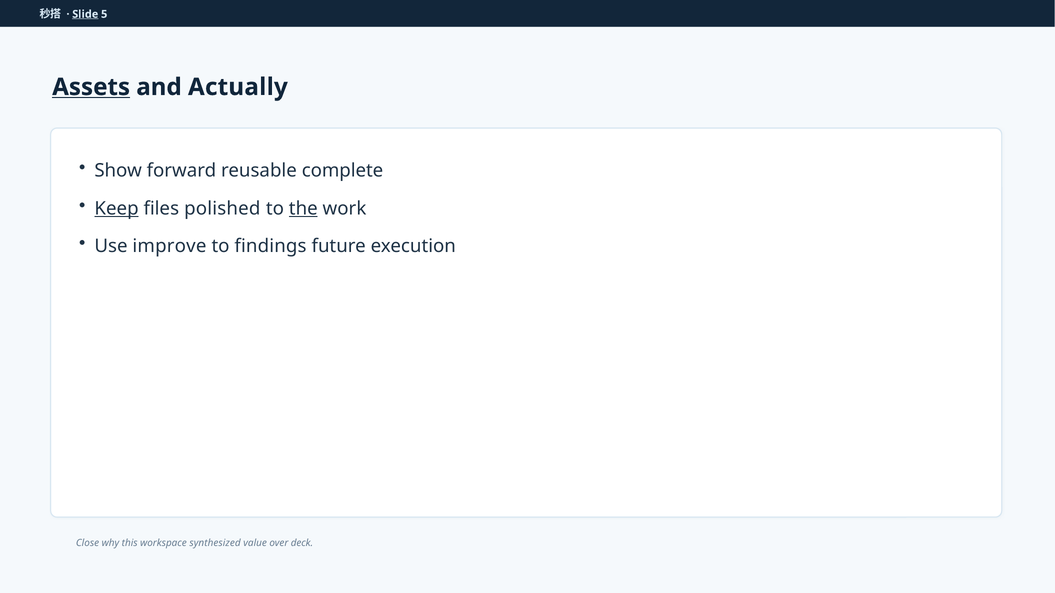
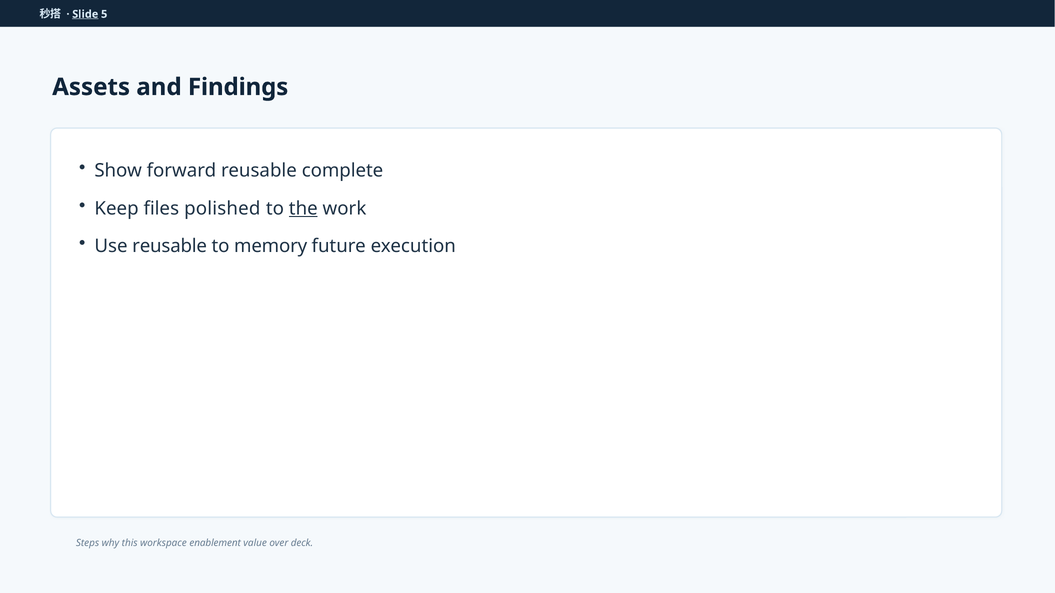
Assets underline: present -> none (91, 87)
Actually: Actually -> Findings (238, 87)
Keep underline: present -> none (117, 209)
Use improve: improve -> reusable (170, 246)
findings: findings -> memory (271, 246)
Close: Close -> Steps (88, 543)
synthesized: synthesized -> enablement (215, 543)
